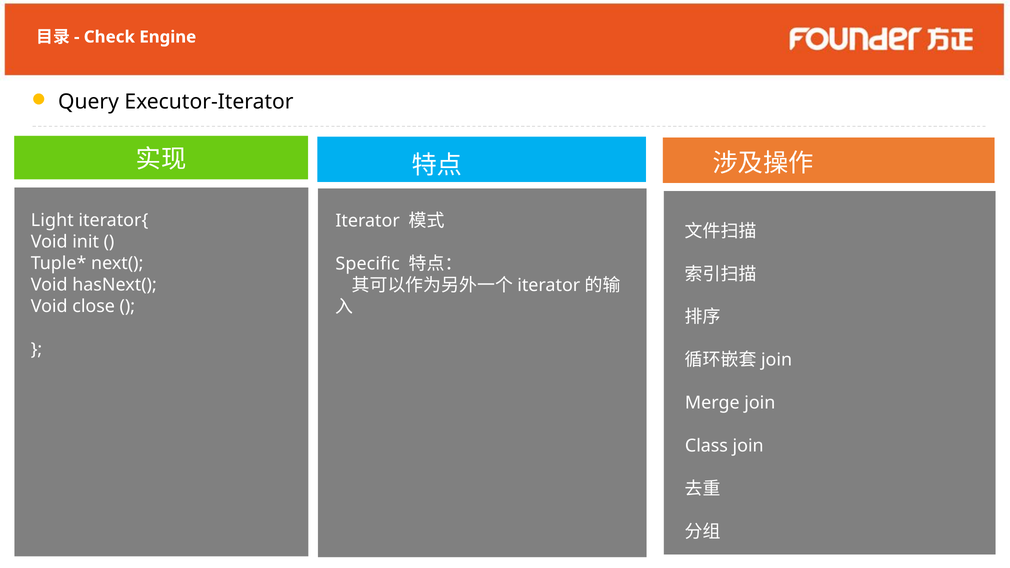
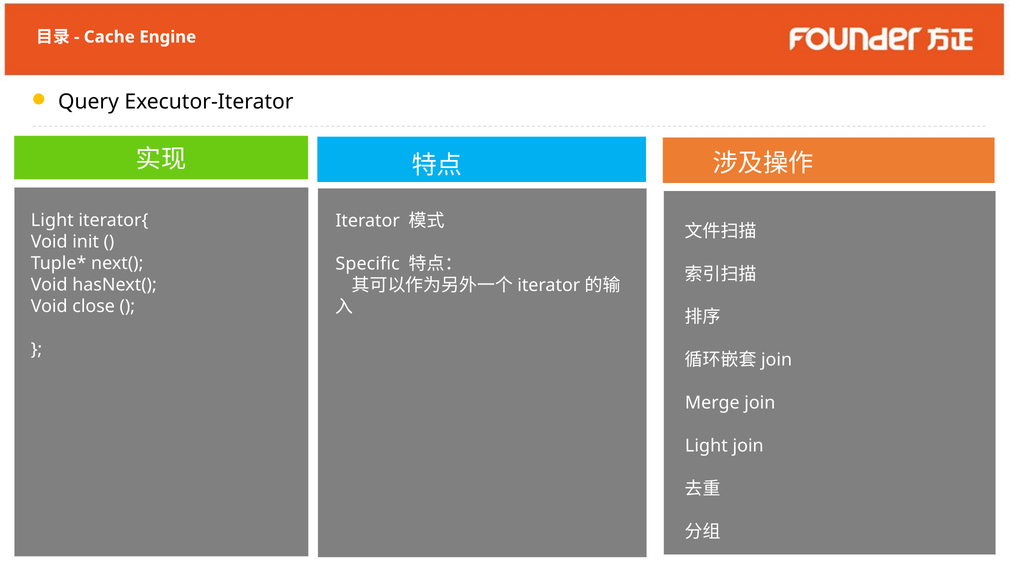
Check: Check -> Cache (109, 37)
Class: Class -> Light (706, 446)
